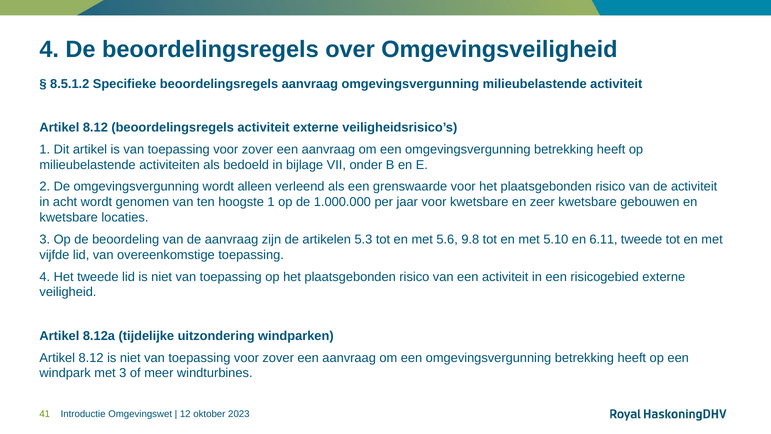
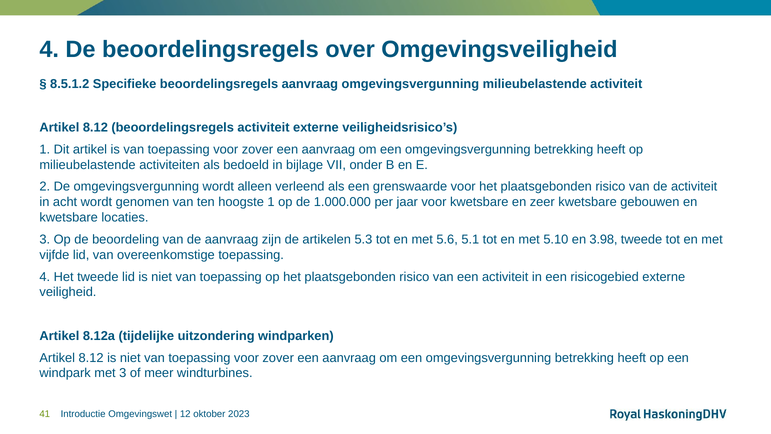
9.8: 9.8 -> 5.1 (470, 239)
6.11: 6.11 -> 3.98 (603, 239)
